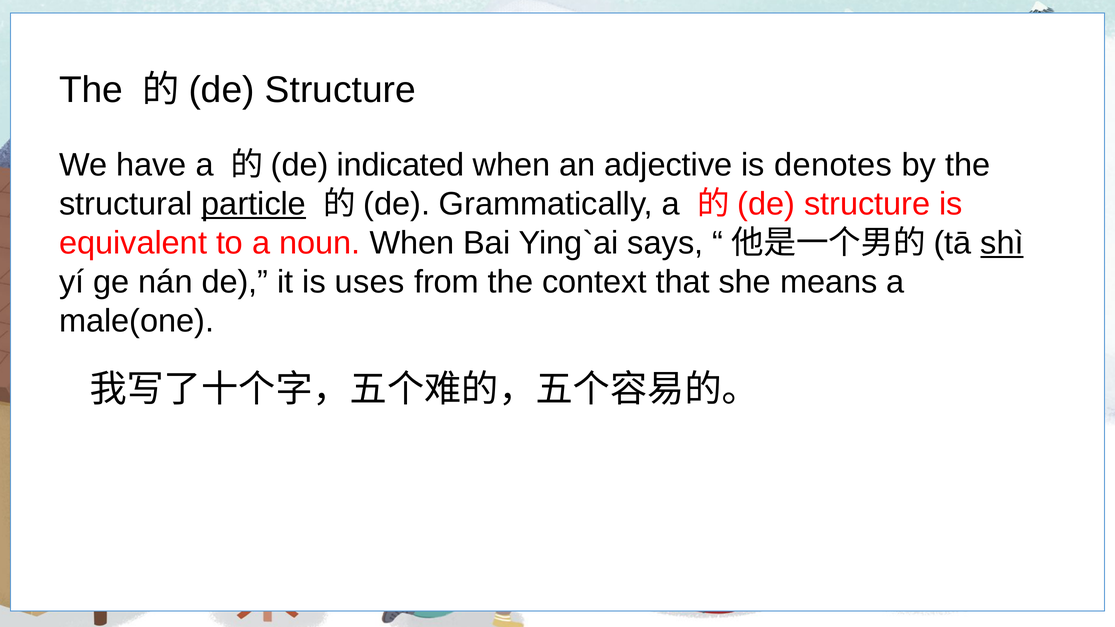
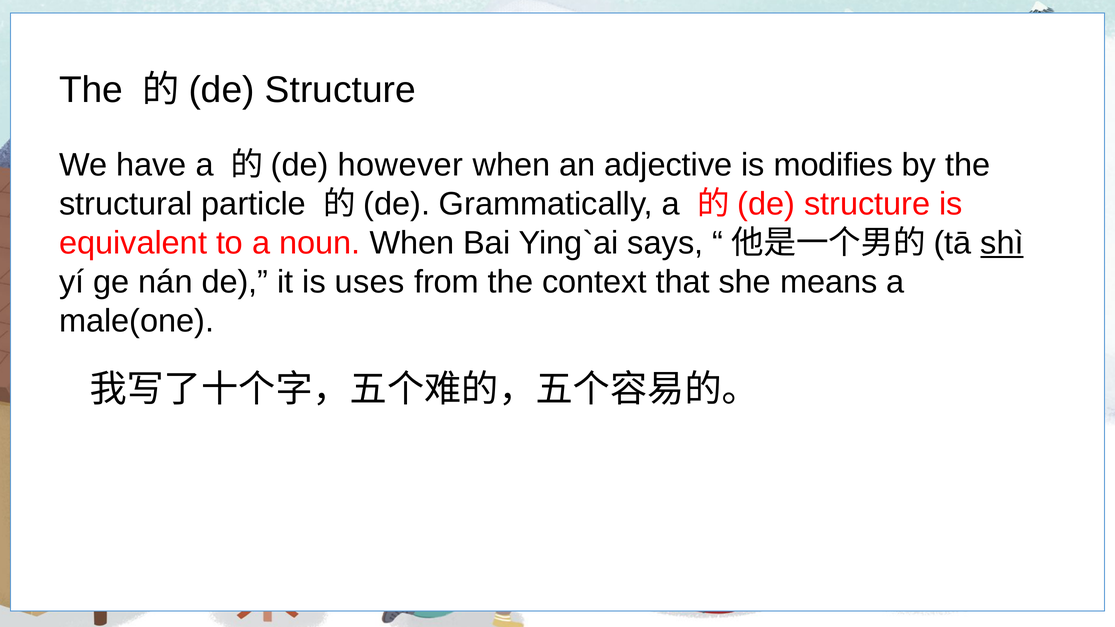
indicated: indicated -> however (400, 165)
denotes: denotes -> modifies (833, 165)
particle underline: present -> none (254, 204)
